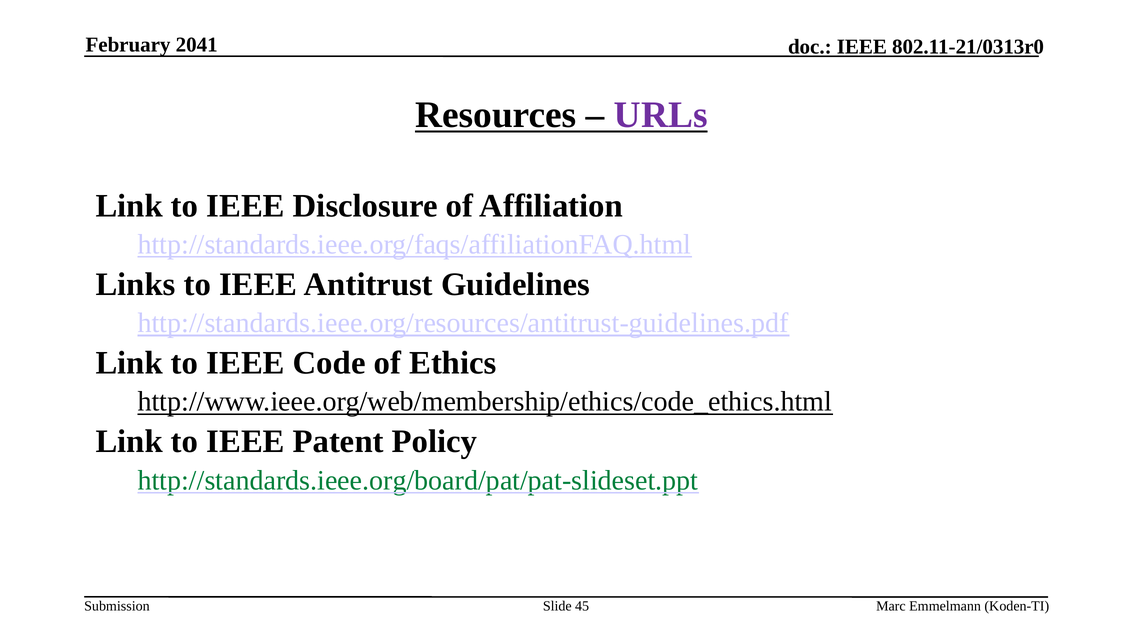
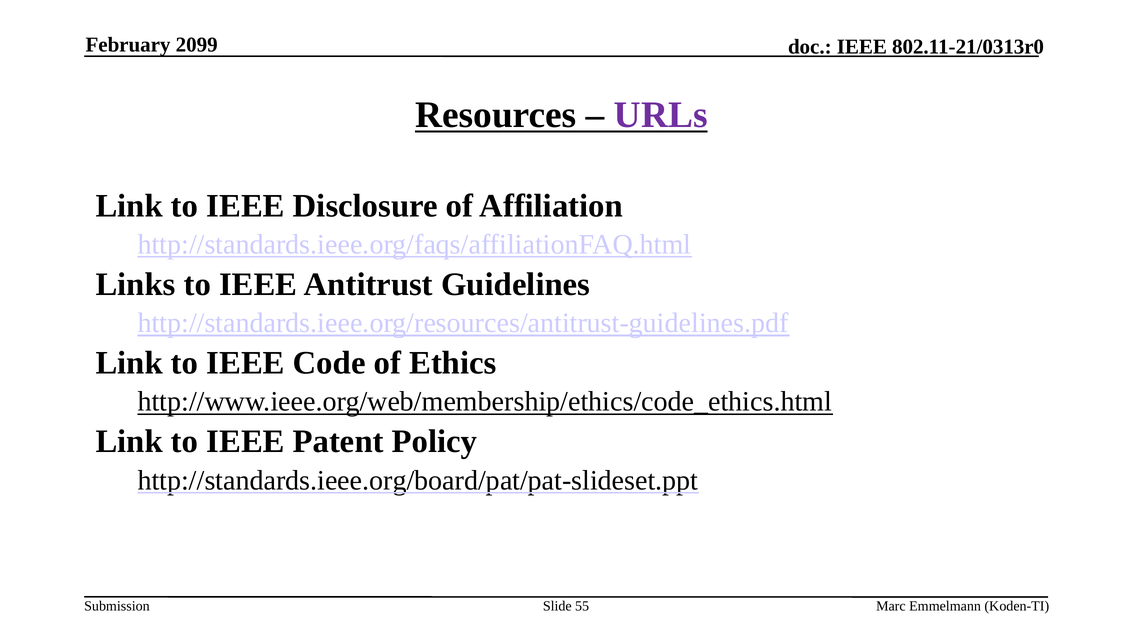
2041: 2041 -> 2099 (197, 45)
http://standards.ieee.org/board/pat/pat-slideset.ppt colour: green -> black (418, 480)
45: 45 -> 55 (582, 606)
